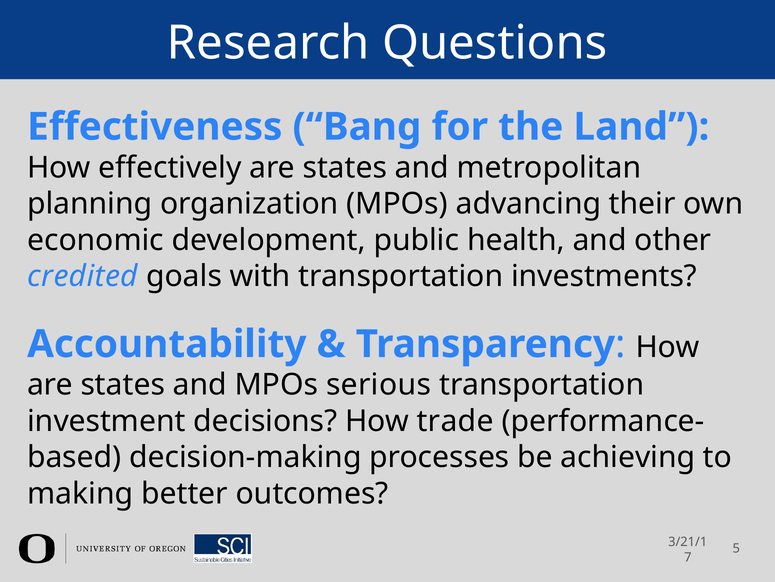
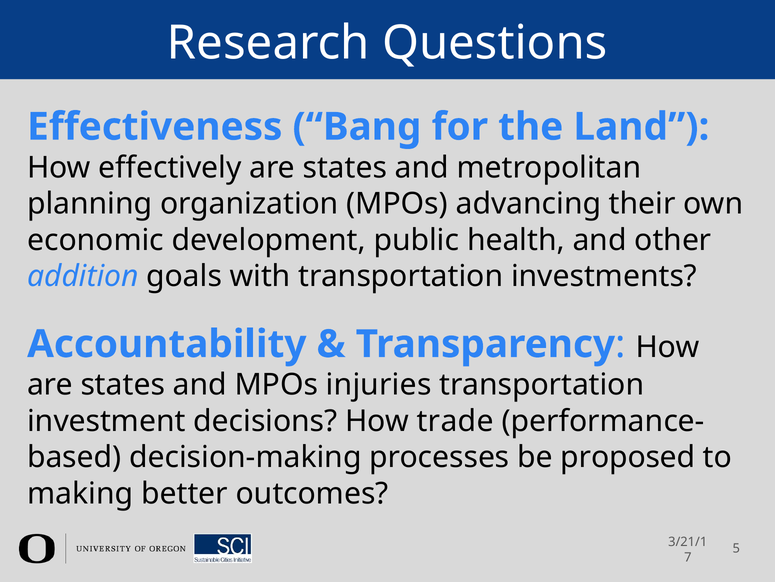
credited: credited -> addition (83, 276)
serious: serious -> injuries (379, 385)
achieving: achieving -> proposed (628, 457)
